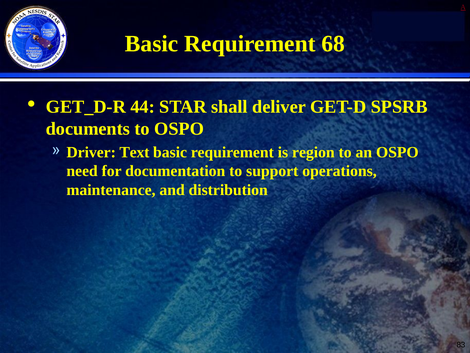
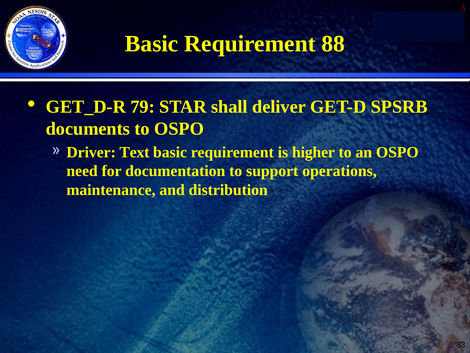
68: 68 -> 88 (333, 44)
44: 44 -> 79 (143, 107)
region: region -> higher (313, 152)
